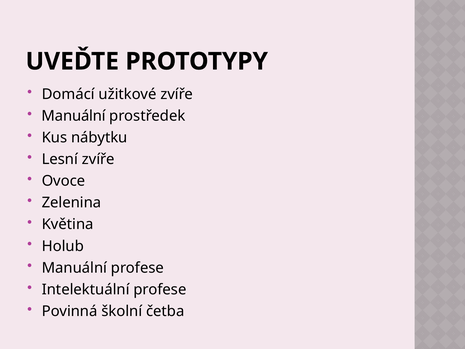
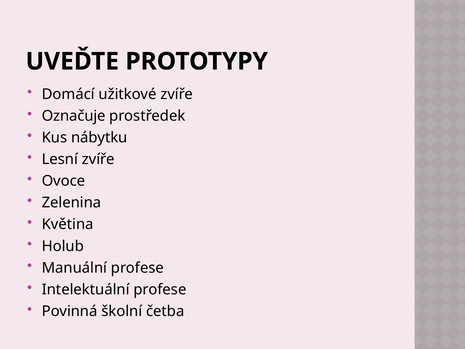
Manuální: Manuální -> Označuje (74, 116)
